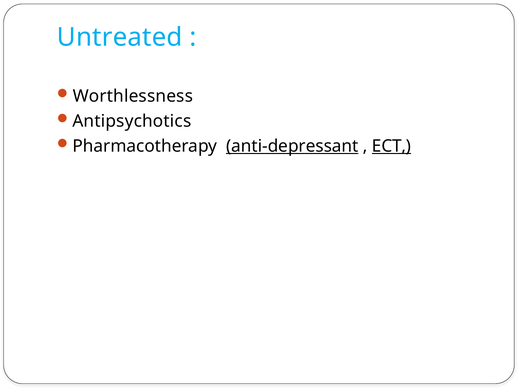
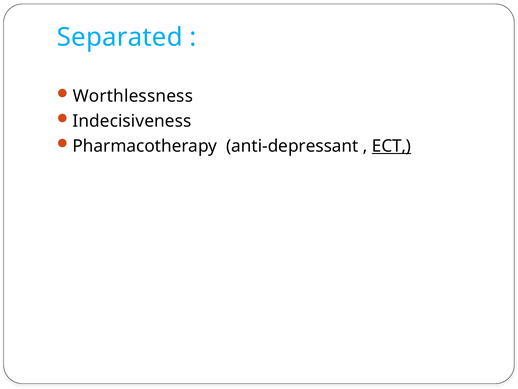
Untreated: Untreated -> Separated (120, 37)
Antipsychotics: Antipsychotics -> Indecisiveness (132, 121)
anti-depressant underline: present -> none (292, 146)
